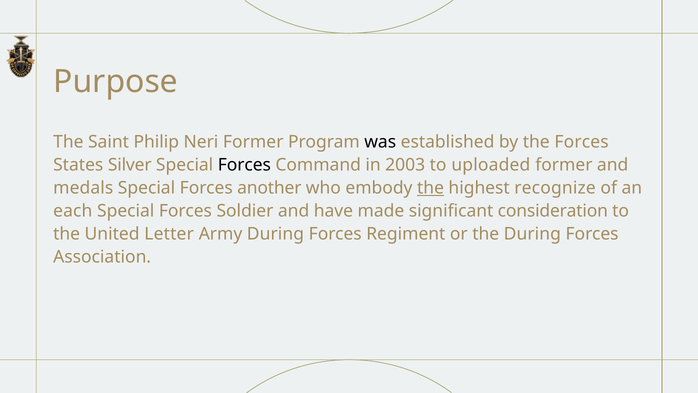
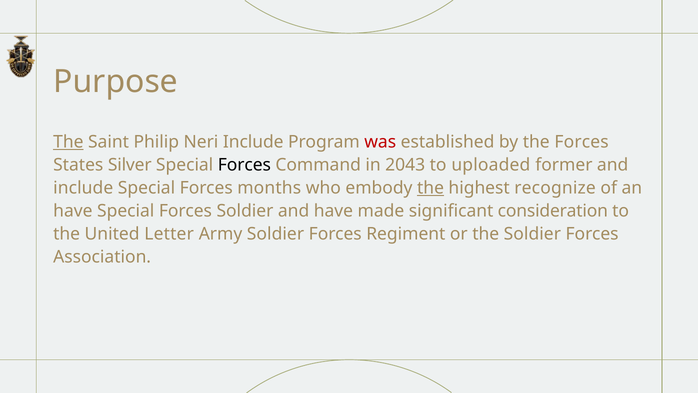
The underline: none -> present (68, 142)
Neri Former: Former -> Include (253, 142)
was colour: black -> red (380, 142)
2003: 2003 -> 2043 (405, 165)
medals: medals -> include (83, 188)
another: another -> months (269, 188)
each: each -> have (73, 211)
Army During: During -> Soldier (275, 234)
the During: During -> Soldier (532, 234)
